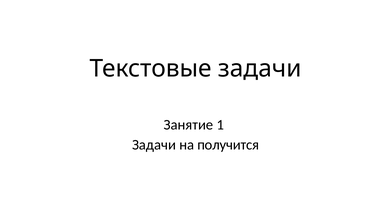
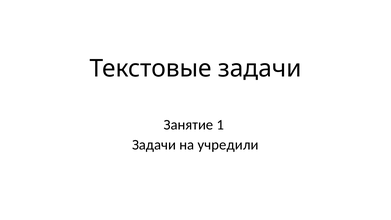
получится: получится -> учредили (228, 145)
